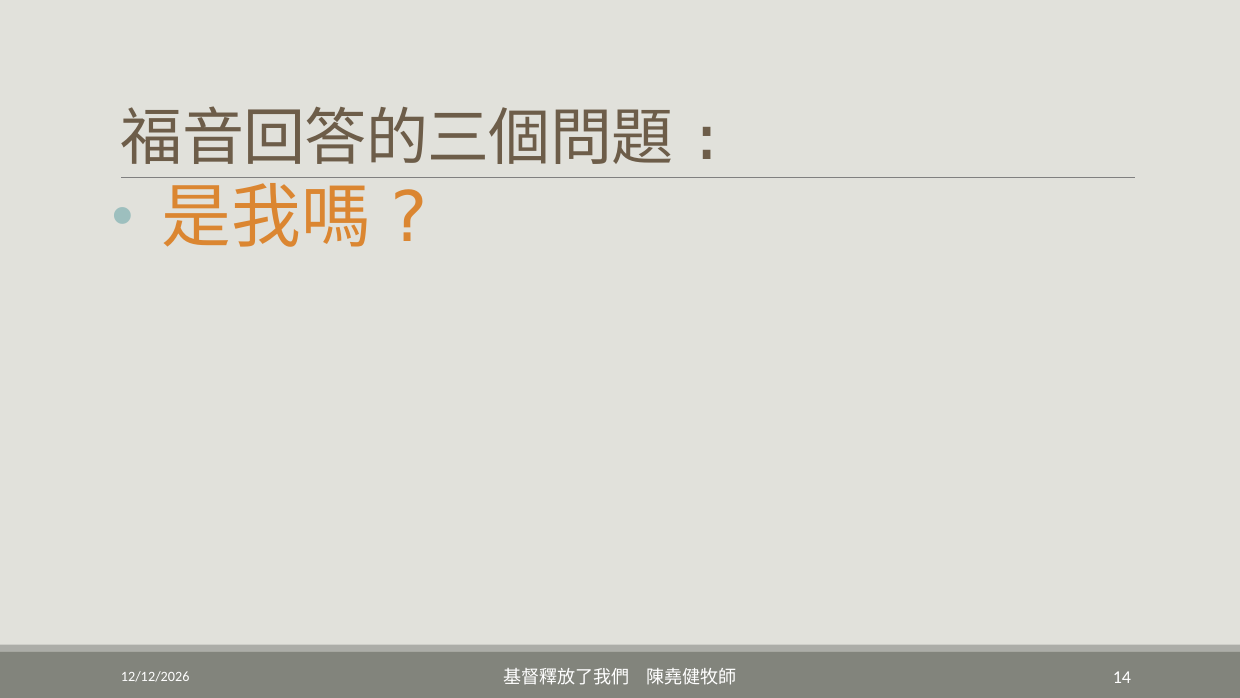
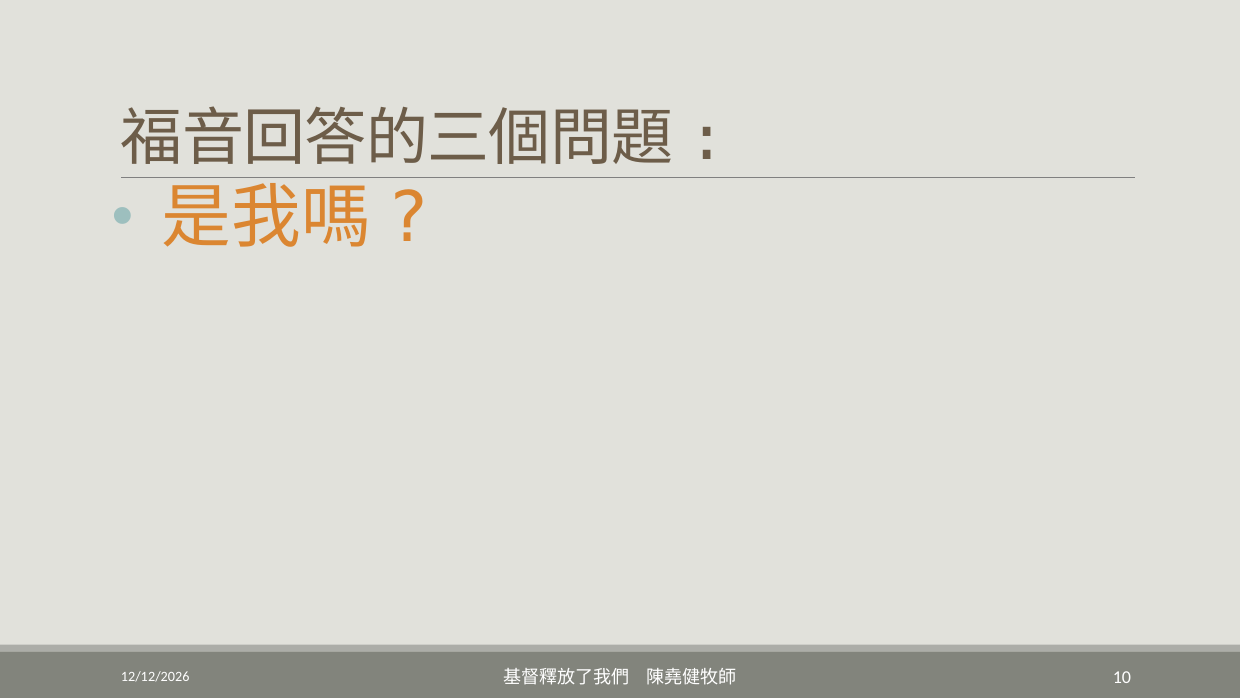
14: 14 -> 10 (1122, 677)
